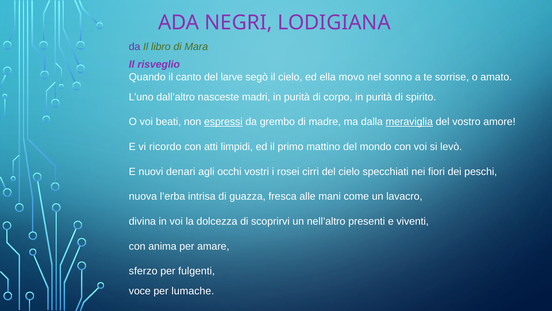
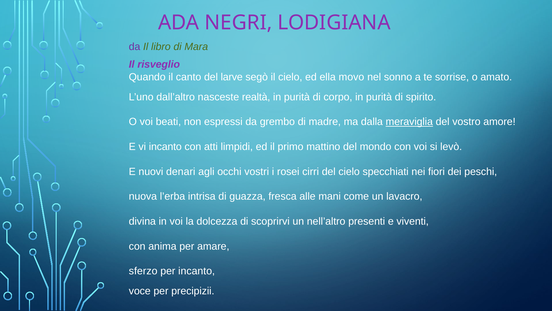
madri: madri -> realtà (256, 97)
espressi underline: present -> none (223, 122)
vi ricordo: ricordo -> incanto (165, 147)
per fulgenti: fulgenti -> incanto (197, 271)
lumache: lumache -> precipizii (193, 291)
